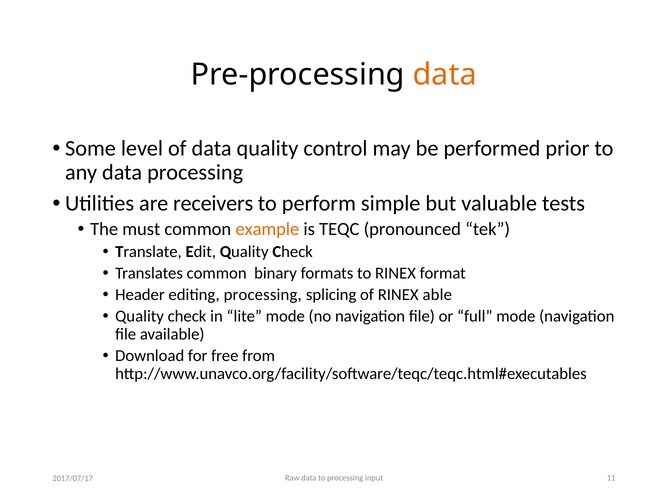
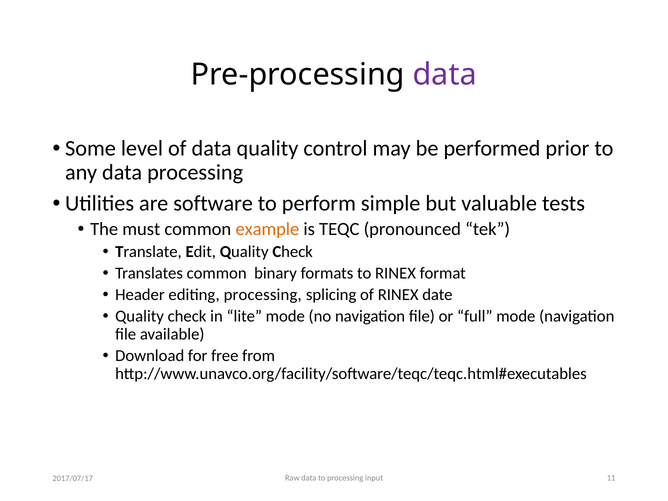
data colour: orange -> purple (445, 75)
receivers: receivers -> software (213, 204)
able: able -> date (437, 295)
